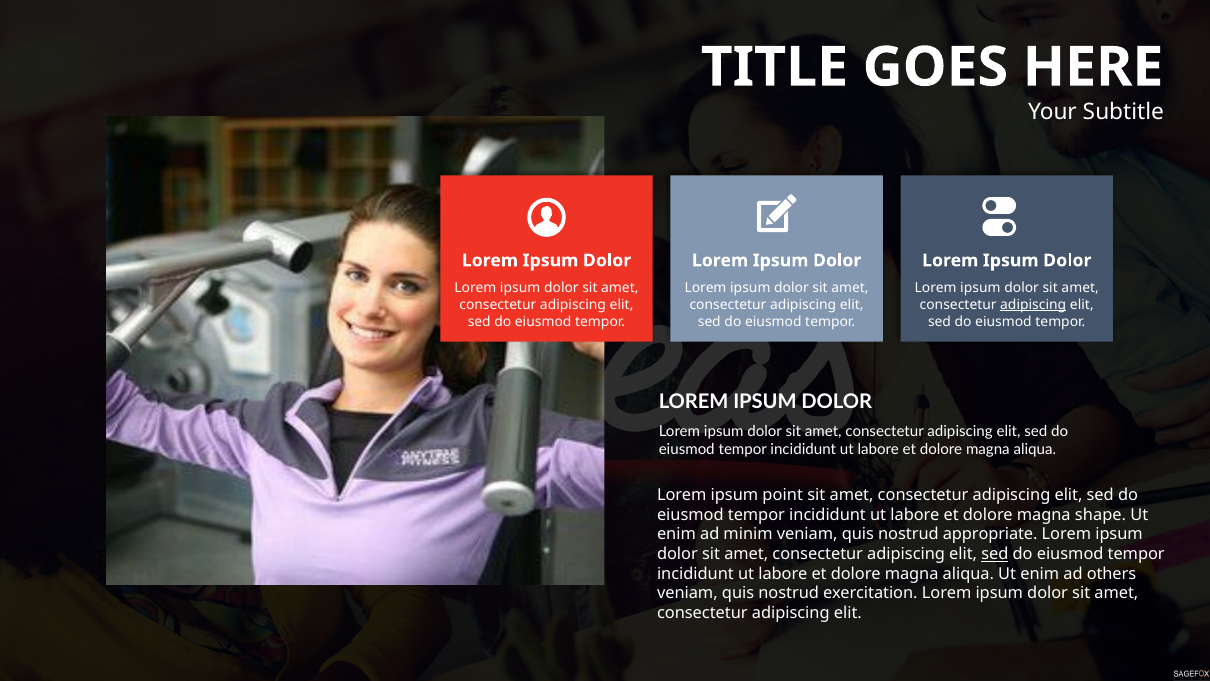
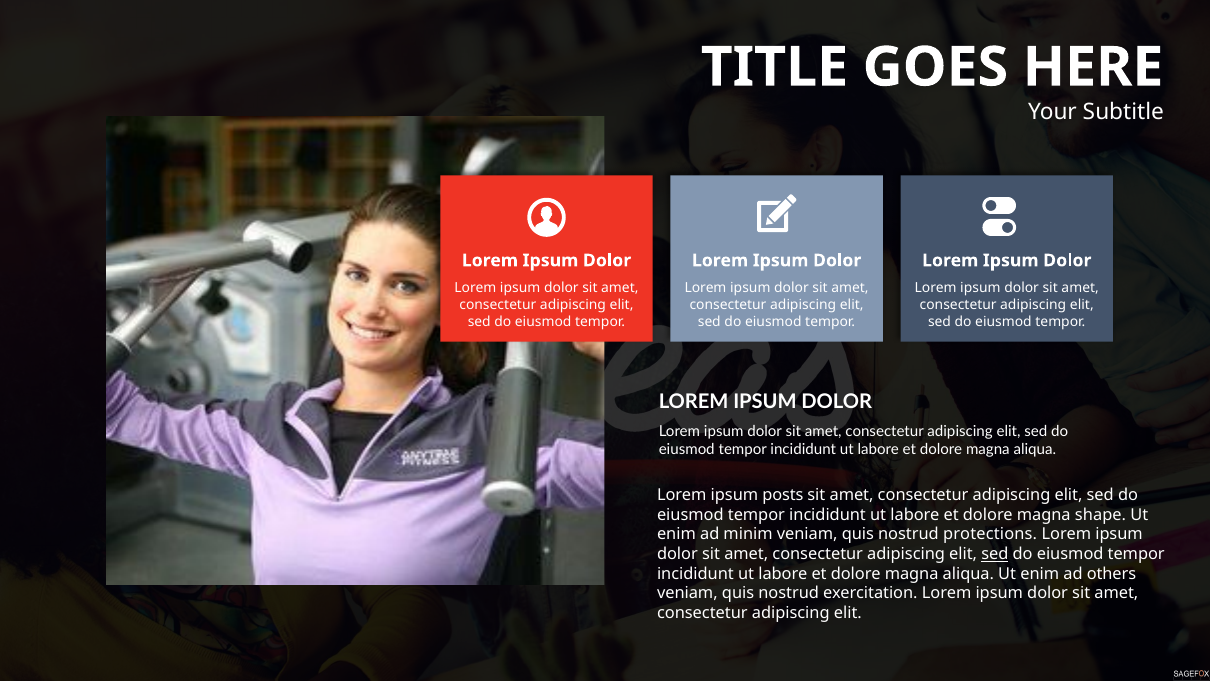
adipiscing underline: present -> none (1033, 305)
point: point -> posts (783, 495)
appropriate: appropriate -> protections (990, 534)
